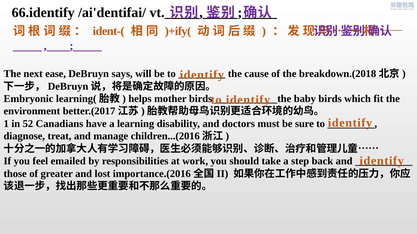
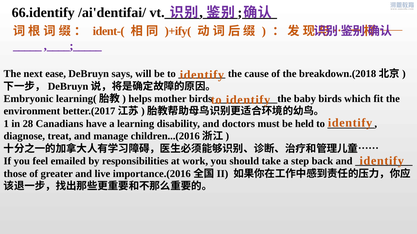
52: 52 -> 28 (28, 124)
sure: sure -> held (304, 124)
lost: lost -> live (102, 174)
